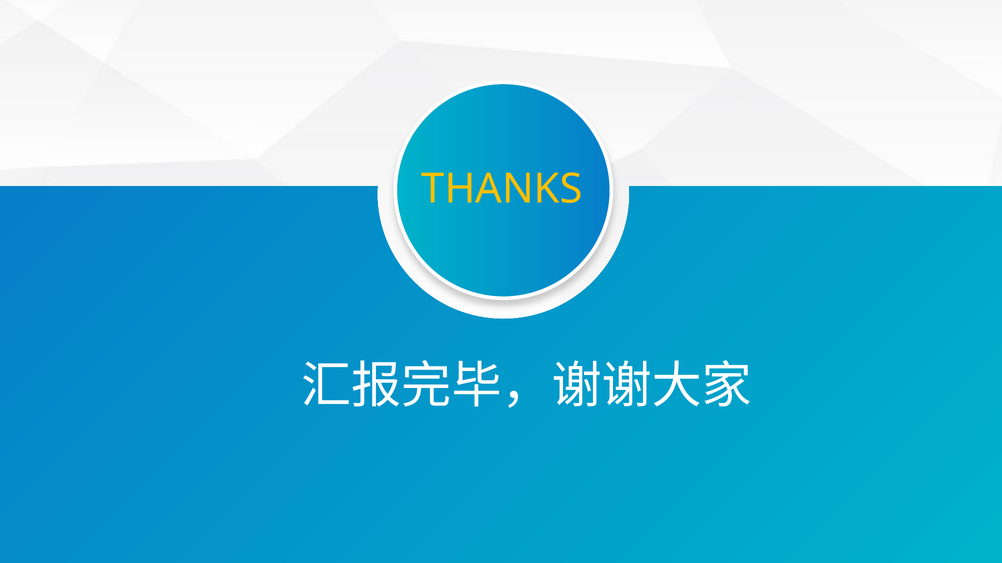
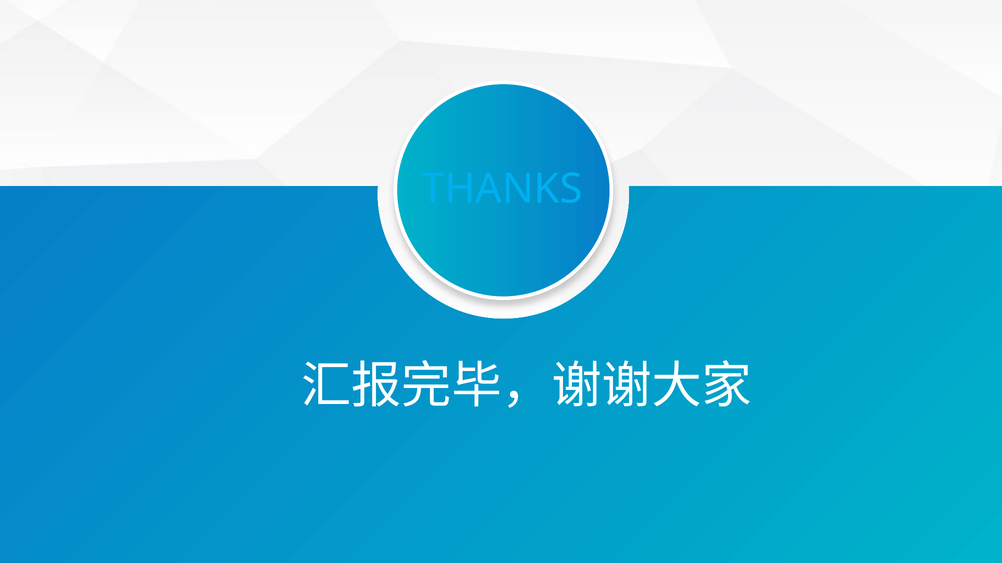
THANKS colour: yellow -> light blue (502, 189)
